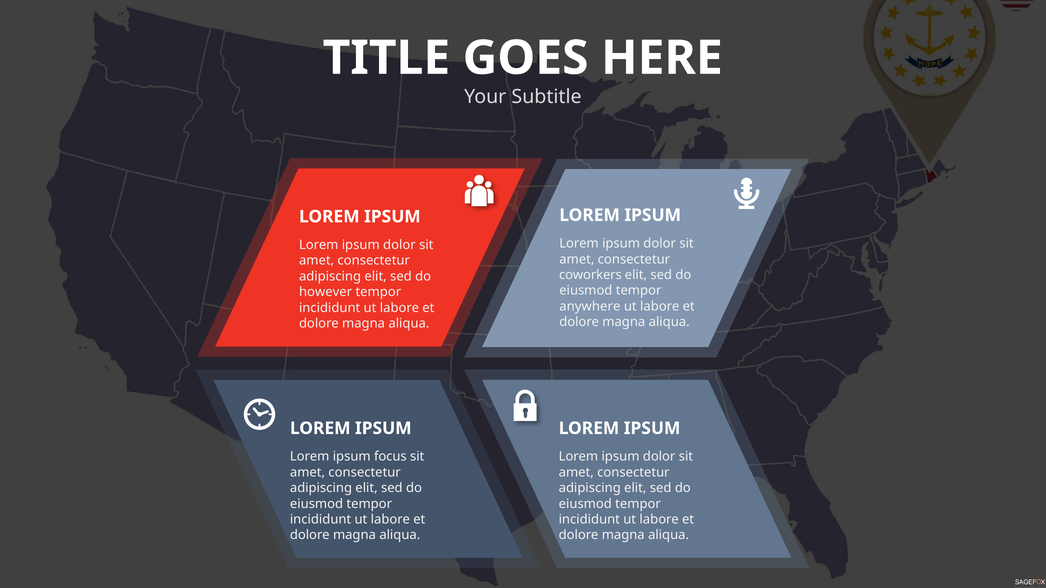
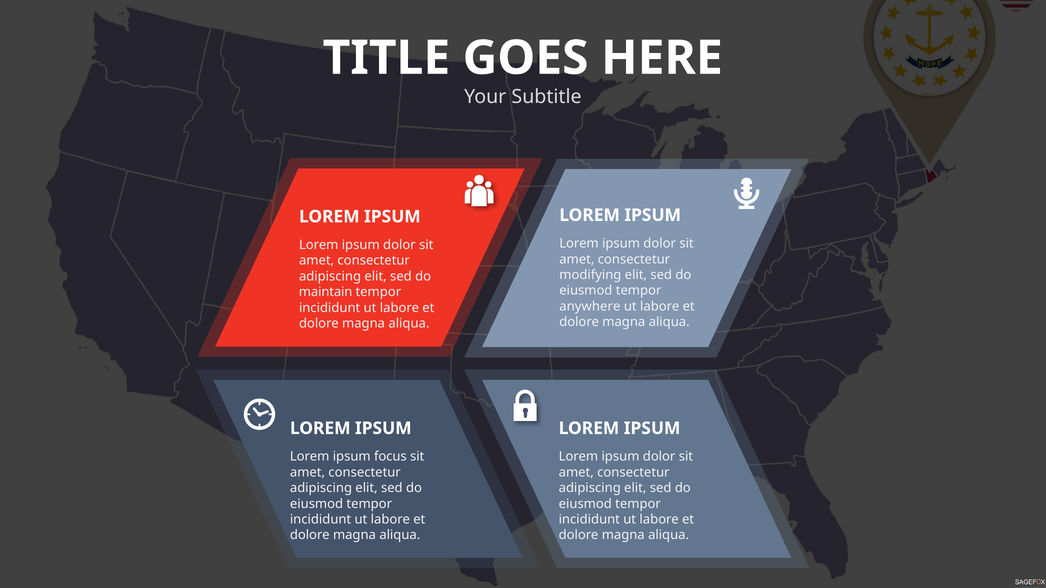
coworkers: coworkers -> modifying (590, 275)
however: however -> maintain (326, 292)
